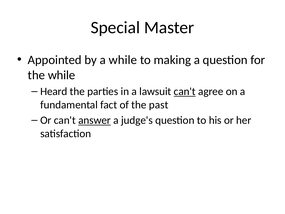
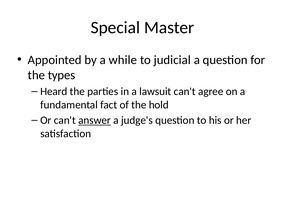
making: making -> judicial (172, 60)
the while: while -> types (62, 75)
can't underline: present -> none (185, 91)
past: past -> hold (159, 105)
